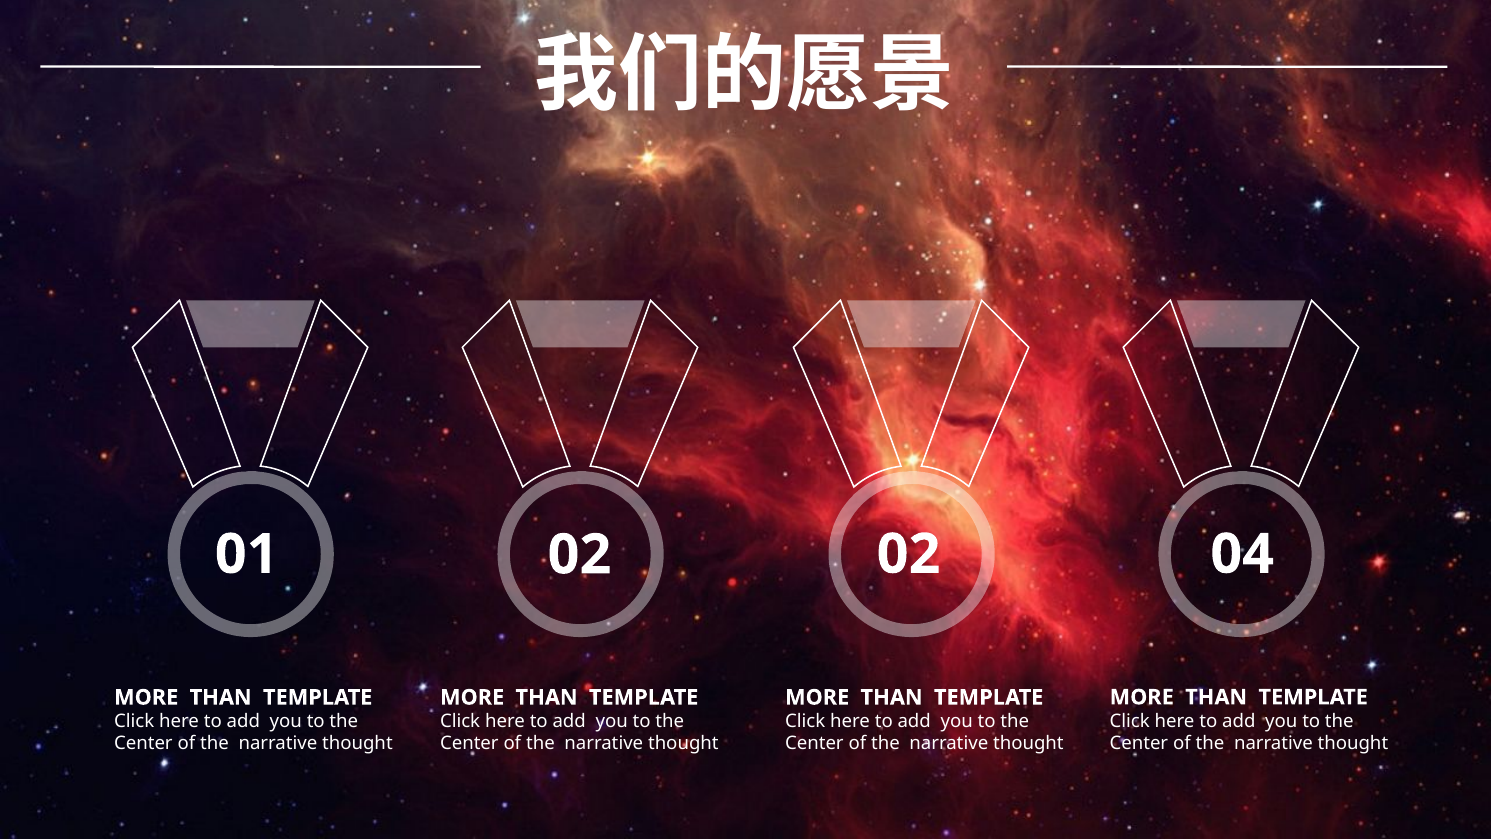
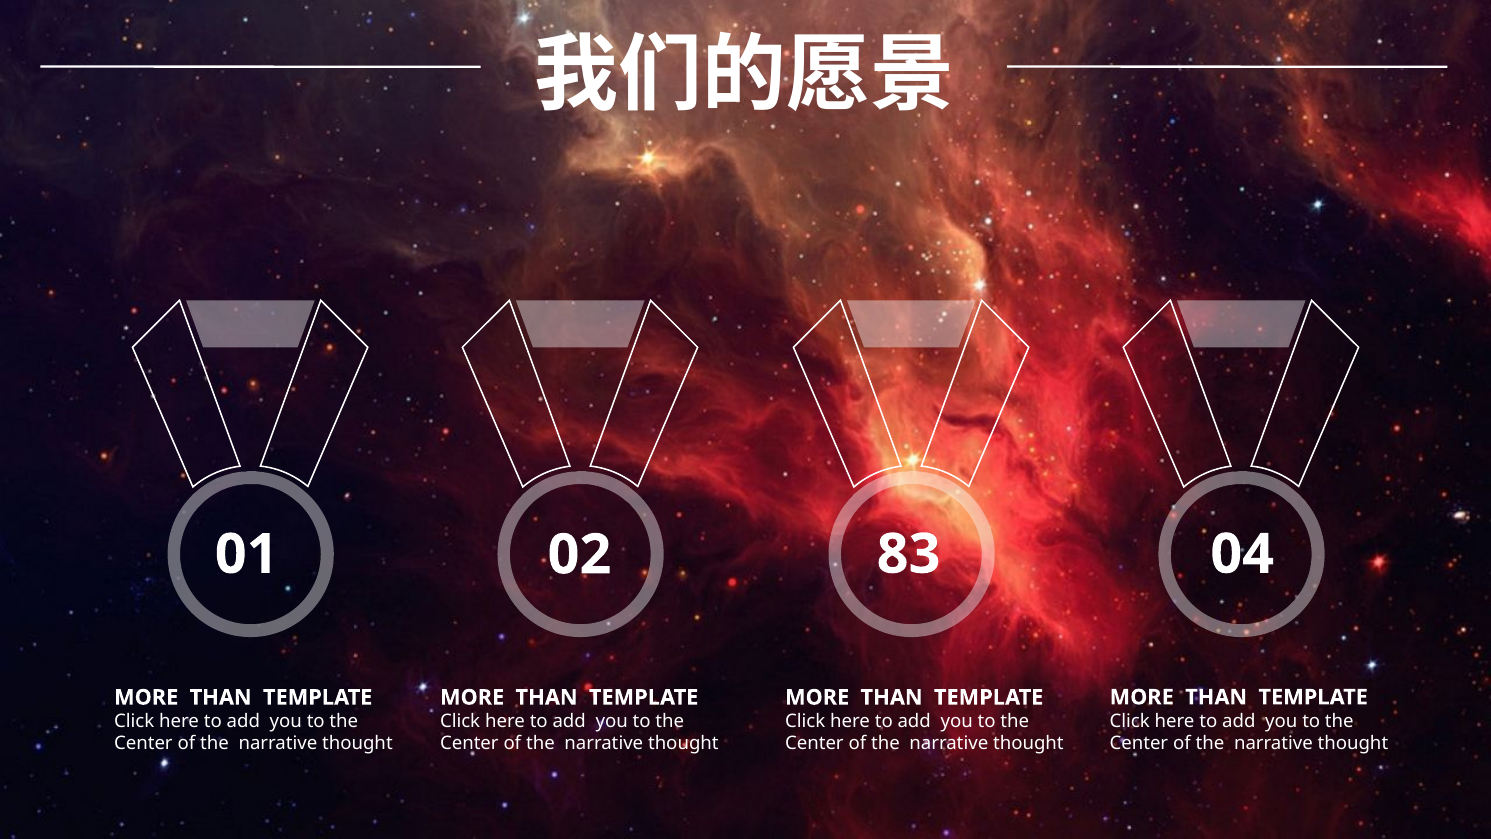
02 02: 02 -> 83 (909, 554)
